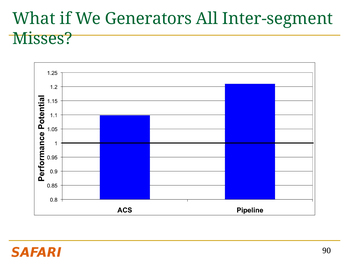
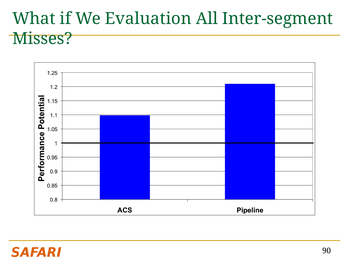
Generators: Generators -> Evaluation (148, 19)
